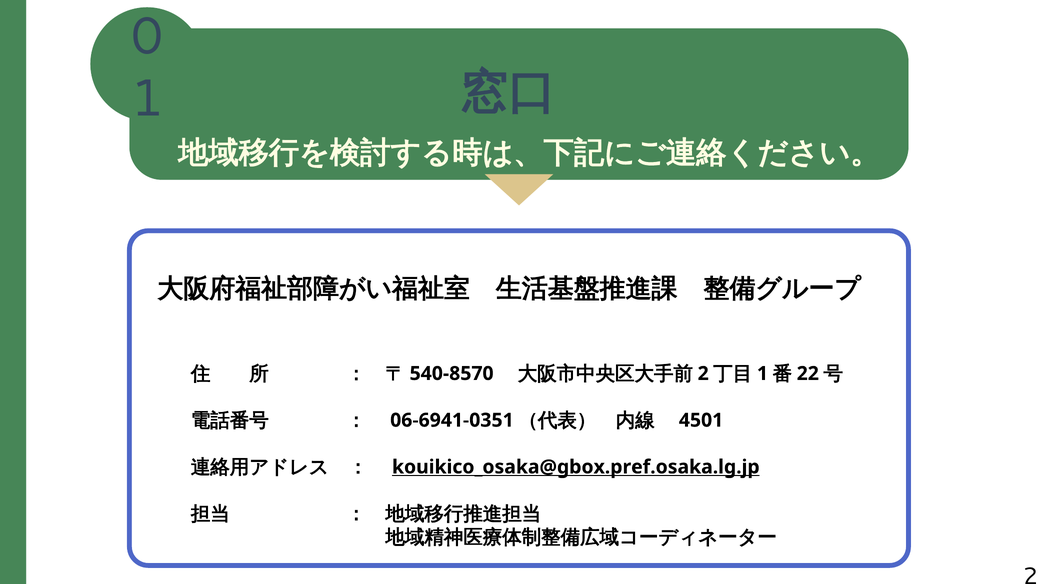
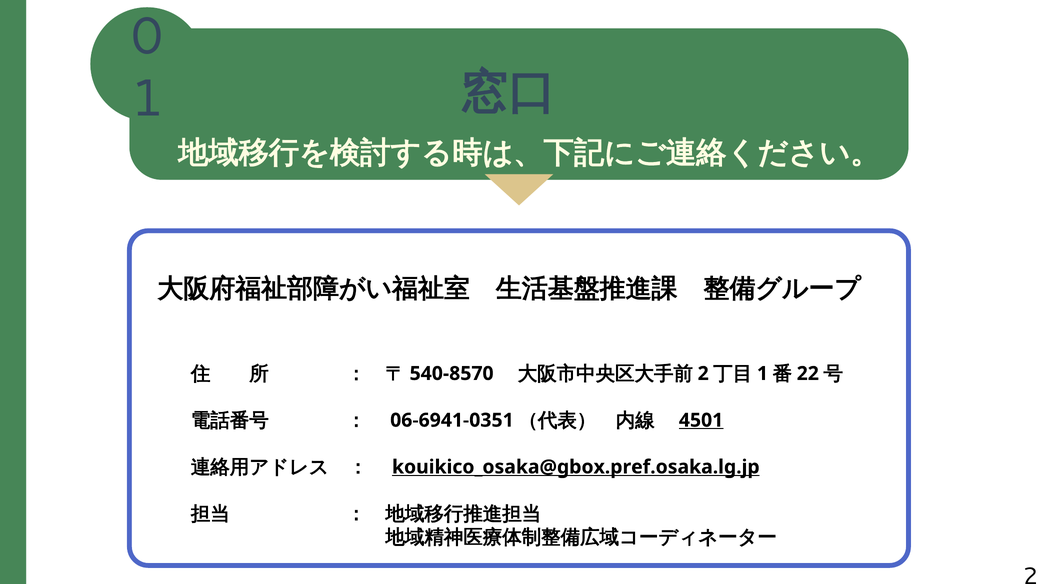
4501 underline: none -> present (701, 420)
